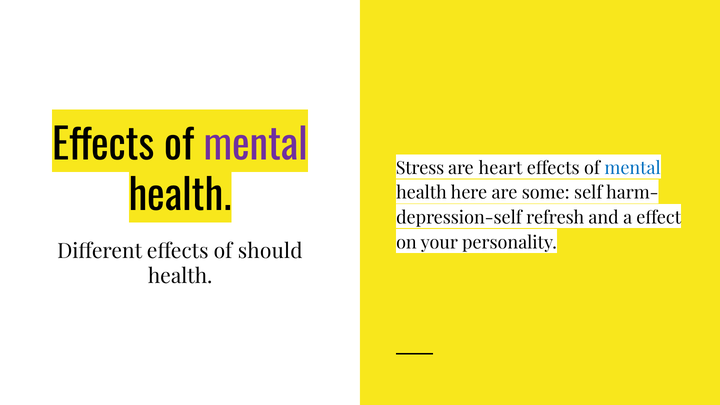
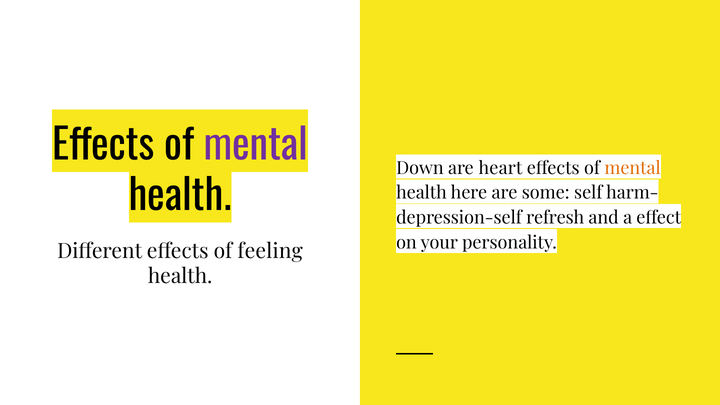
Stress: Stress -> Down (420, 168)
mental colour: blue -> orange (633, 168)
should: should -> feeling (270, 251)
